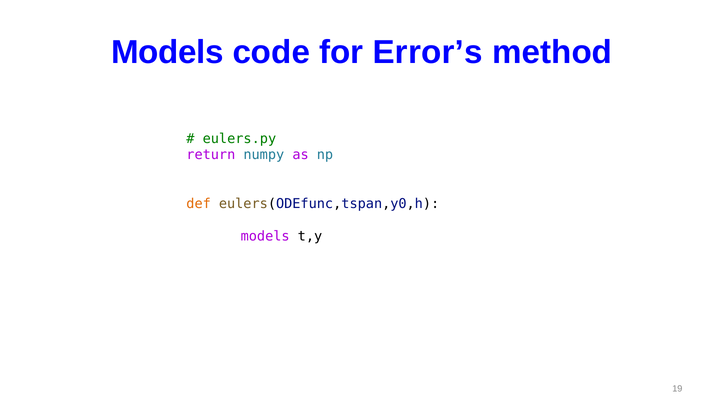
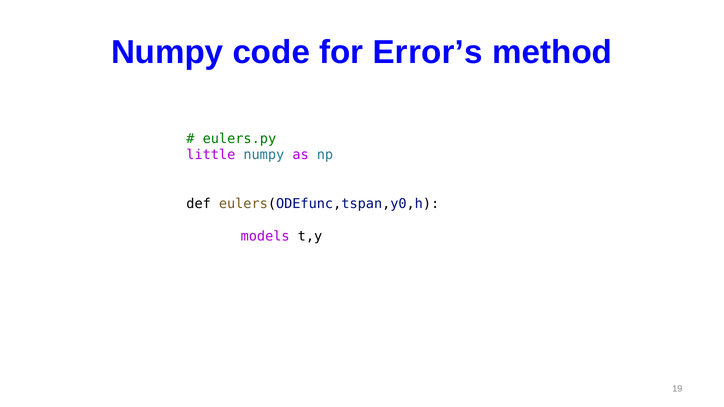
Models: Models -> Numpy (167, 53)
return: return -> little (211, 155)
def colour: orange -> black (199, 204)
